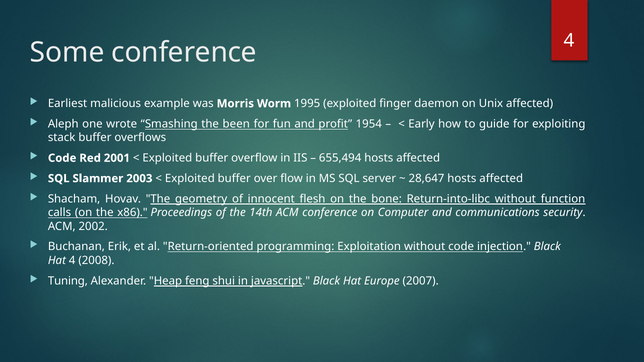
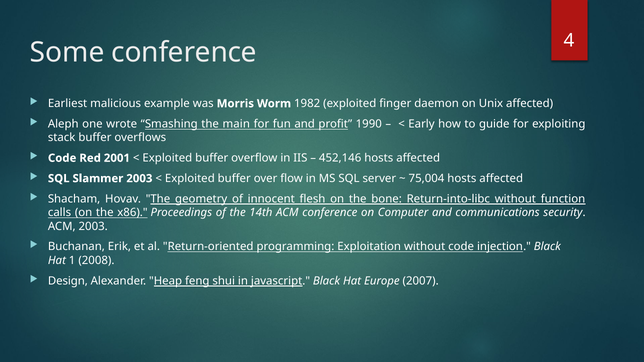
1995: 1995 -> 1982 (307, 104)
been: been -> main (236, 124)
1954: 1954 -> 1990 (369, 124)
655,494: 655,494 -> 452,146 (340, 158)
28,647: 28,647 -> 75,004 (426, 179)
ACM 2002: 2002 -> 2003 (93, 226)
Hat 4: 4 -> 1 (72, 261)
Tuning: Tuning -> Design (68, 281)
